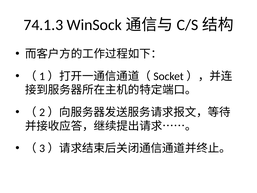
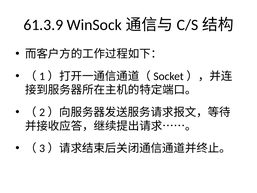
74.1.3: 74.1.3 -> 61.3.9 (43, 25)
